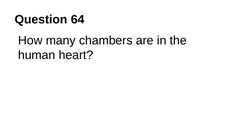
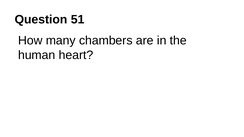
64: 64 -> 51 (78, 19)
